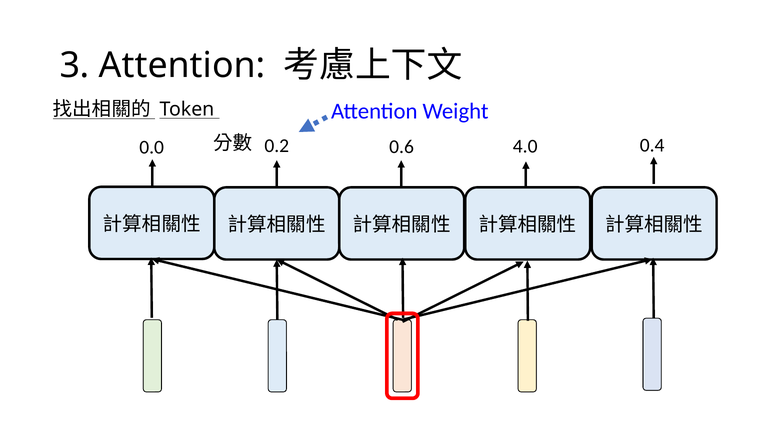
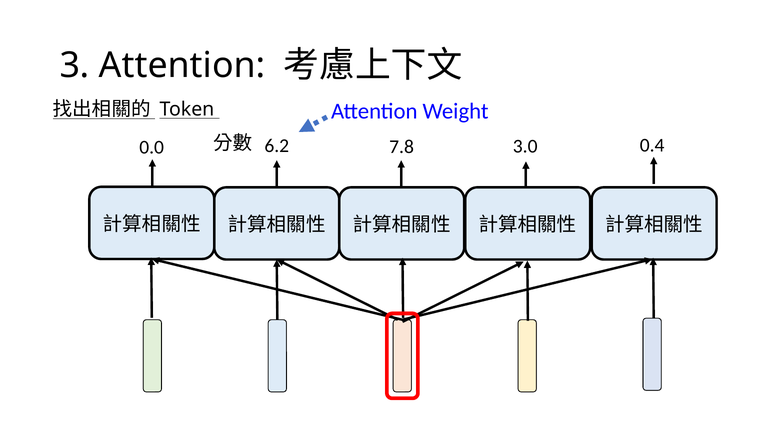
0.2: 0.2 -> 6.2 (277, 146)
4.0: 4.0 -> 3.0 (525, 146)
0.6: 0.6 -> 7.8 (402, 147)
